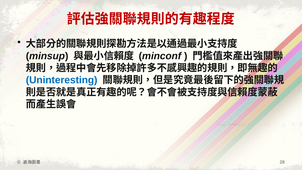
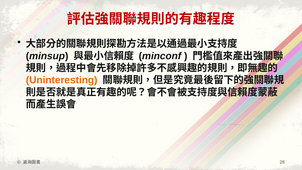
Uninteresting colour: blue -> orange (62, 80)
